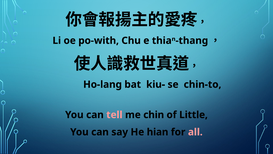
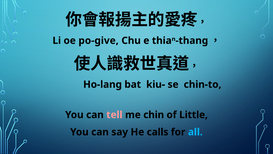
po-with: po-with -> po-give (99, 40)
hian: hian -> calls (158, 132)
all colour: pink -> light blue (195, 132)
